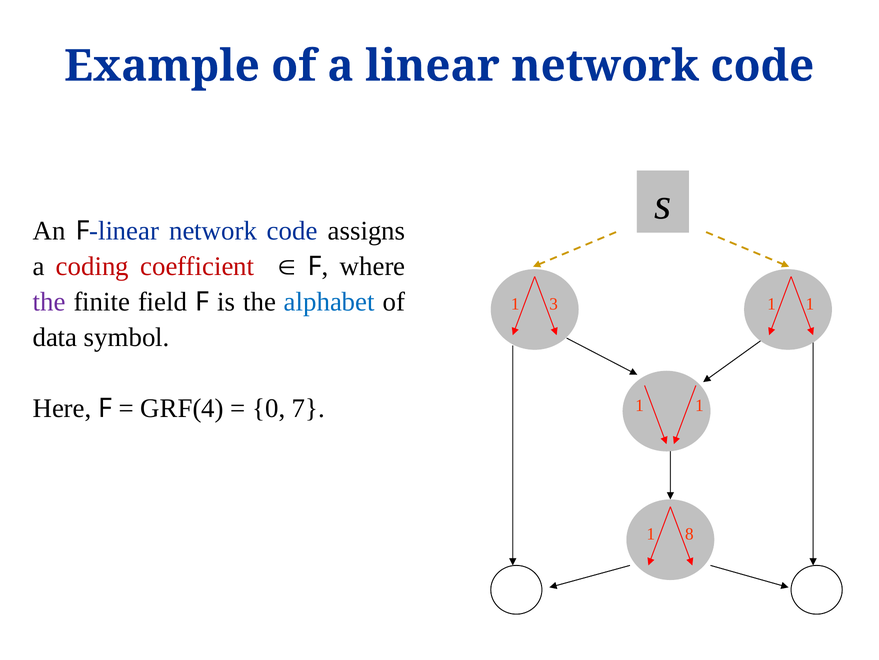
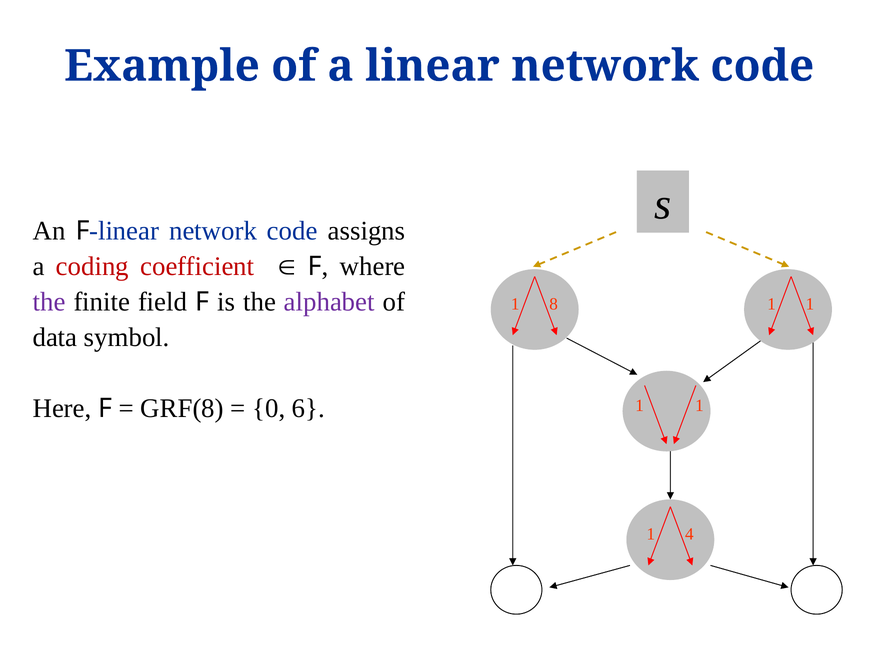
alphabet colour: blue -> purple (329, 301)
3: 3 -> 8 (554, 304)
GRF(4: GRF(4 -> GRF(8 (182, 408)
7: 7 -> 6 (308, 408)
8: 8 -> 4 (689, 533)
